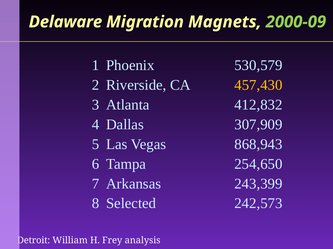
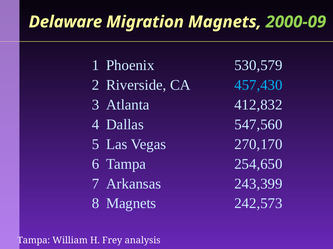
457,430 colour: yellow -> light blue (258, 85)
307,909: 307,909 -> 547,560 (258, 125)
868,943: 868,943 -> 270,170 (258, 145)
8 Selected: Selected -> Magnets (131, 204)
Detroit: Detroit -> Tampa (34, 241)
